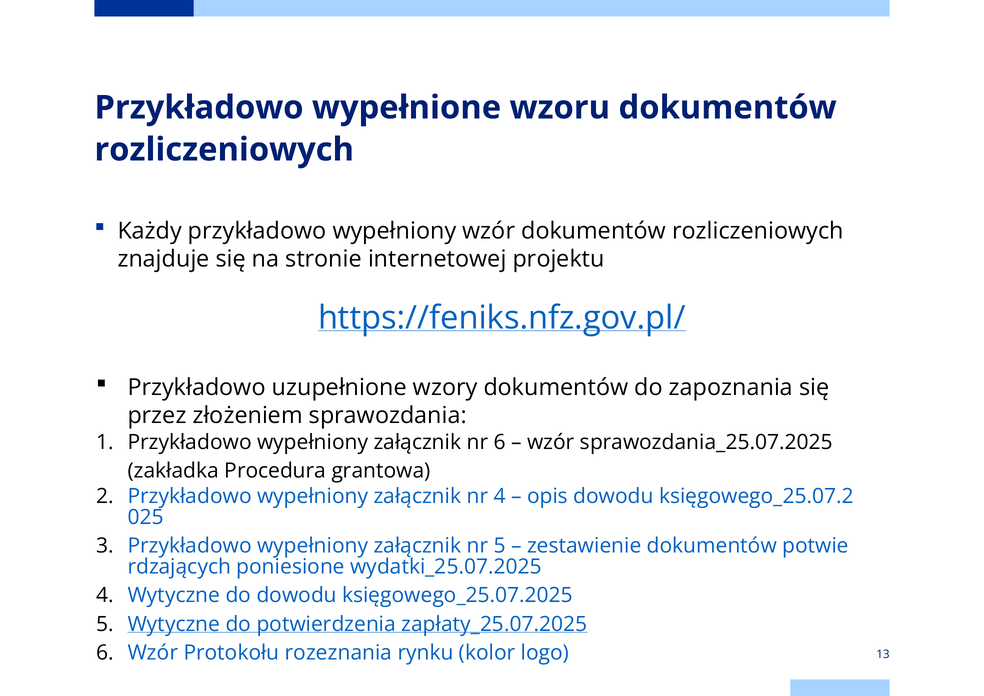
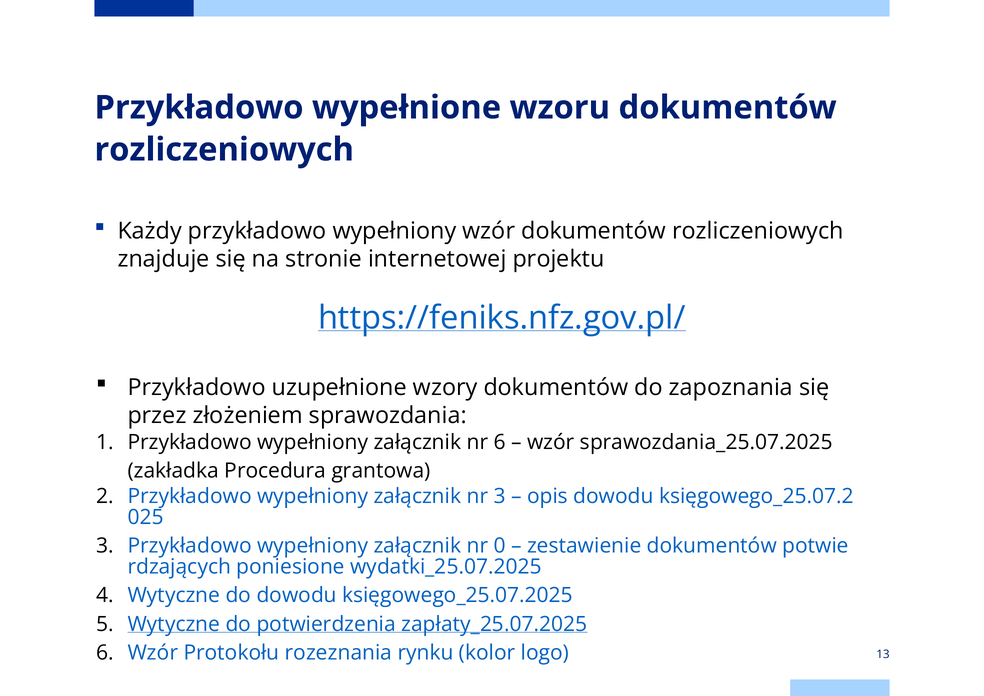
nr 4: 4 -> 3 (500, 496)
nr 5: 5 -> 0 (500, 546)
